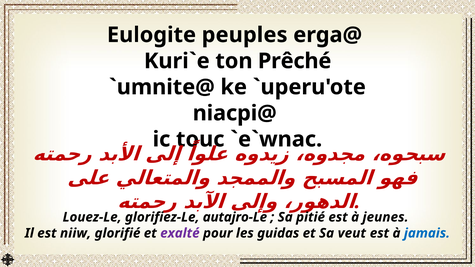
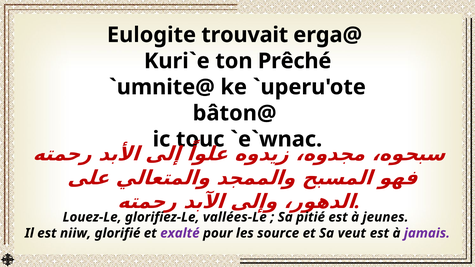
peuples: peuples -> trouvait (245, 35)
niacpi@: niacpi@ -> bâton@ (235, 113)
autajro-Le: autajro-Le -> vallées-Le (235, 217)
guidas: guidas -> source (278, 233)
jamais colour: blue -> purple (427, 233)
